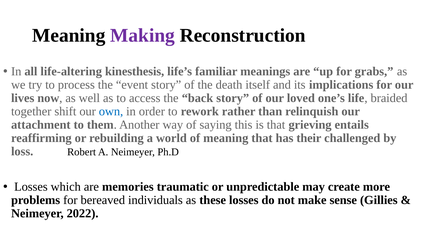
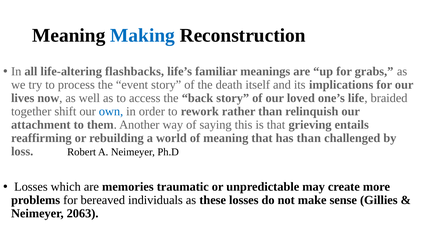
Making colour: purple -> blue (143, 36)
kinesthesis: kinesthesis -> flashbacks (135, 71)
has their: their -> than (309, 138)
2022: 2022 -> 2063 (83, 213)
